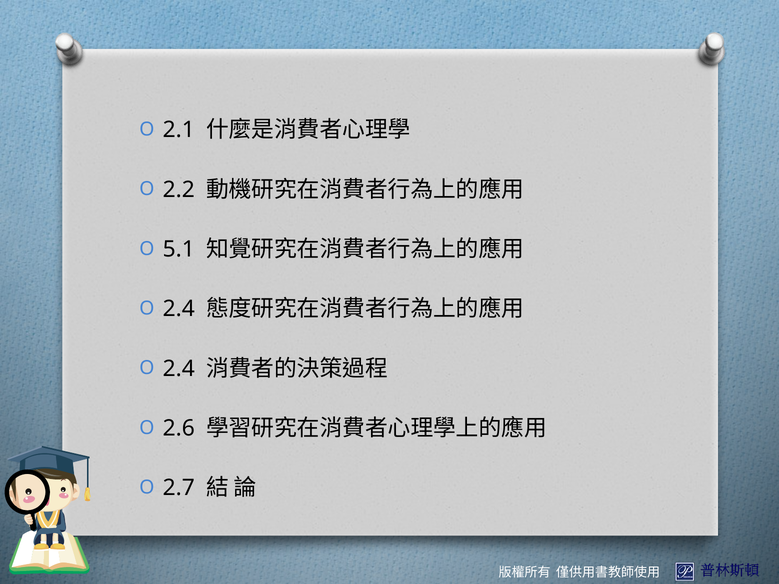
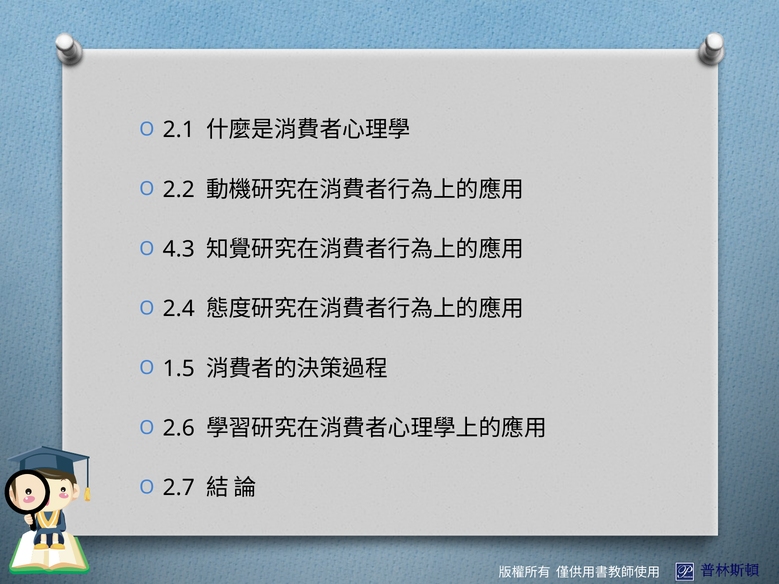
5.1: 5.1 -> 4.3 (179, 249)
2.4: 2.4 -> 1.5 (179, 369)
